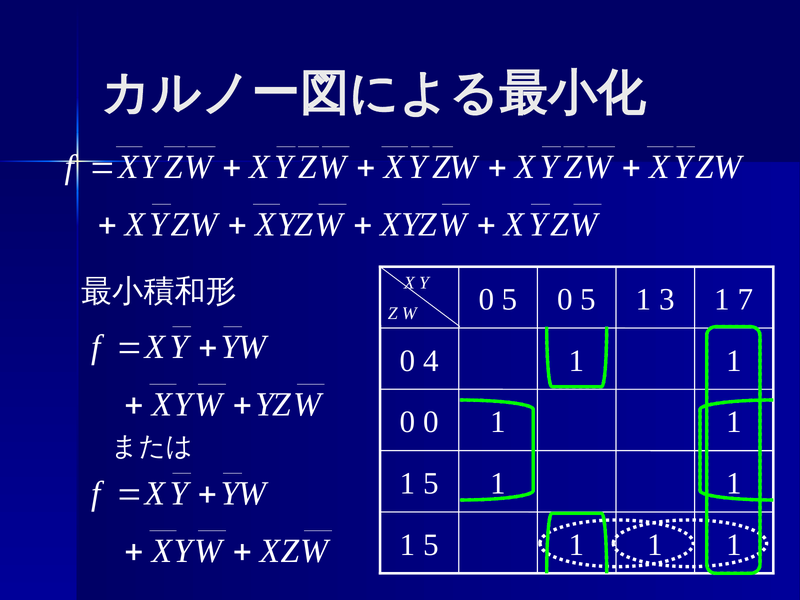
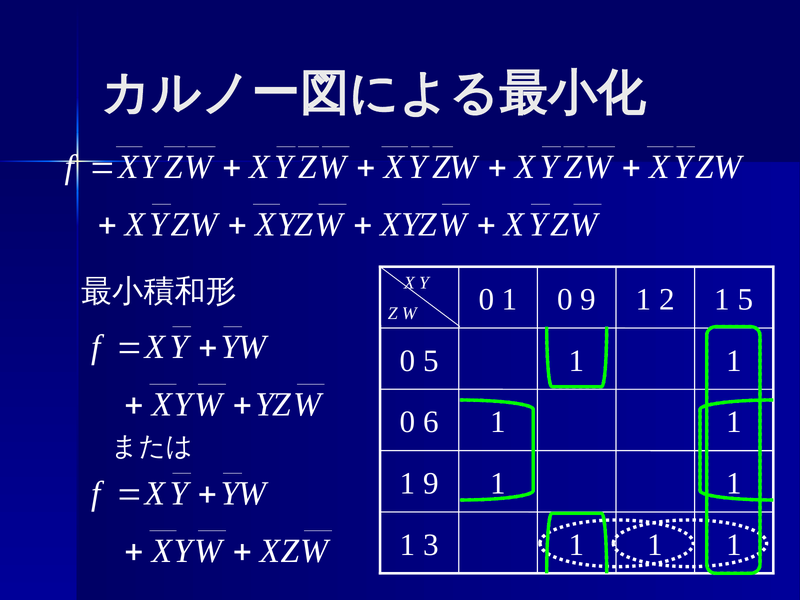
5: 5 -> 1 (510, 300)
5: 5 -> 9 (588, 300)
3: 3 -> 2 (667, 300)
1 7: 7 -> 5 (745, 300)
0 4: 4 -> 5 (431, 361)
0 0: 0 -> 6 (431, 422)
5: 5 -> 9 (431, 483)
5: 5 -> 3 (431, 545)
